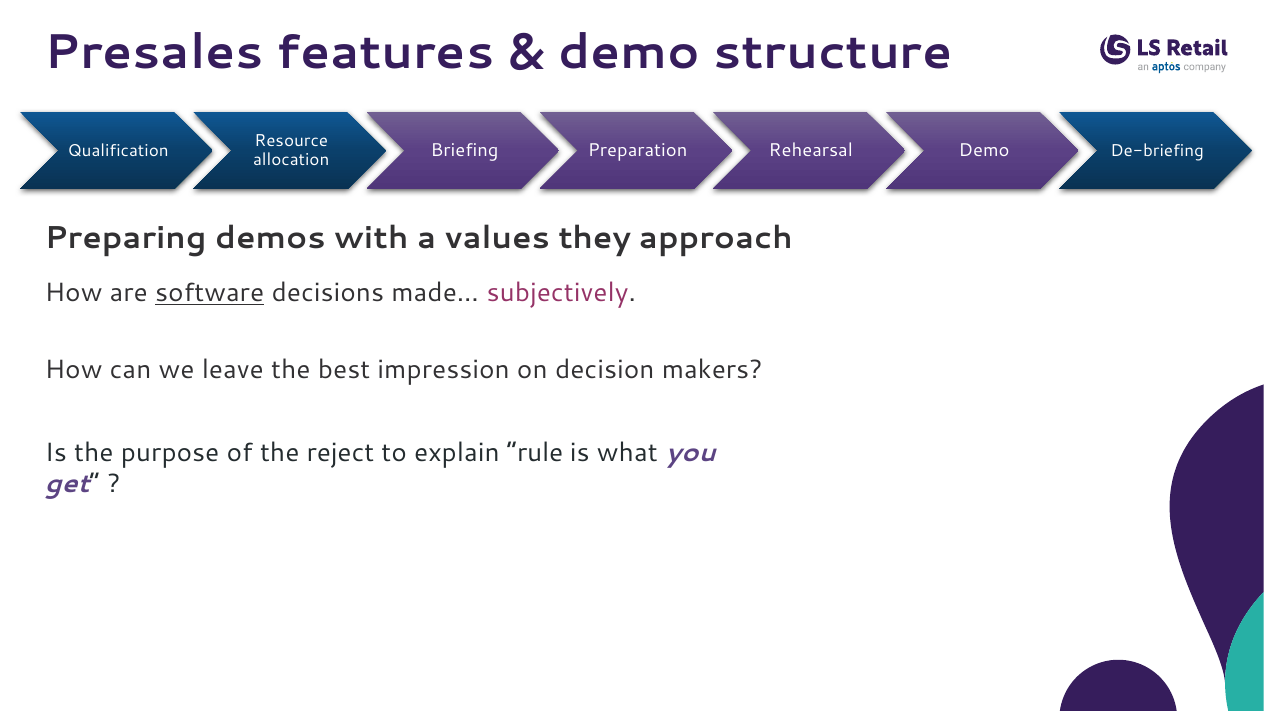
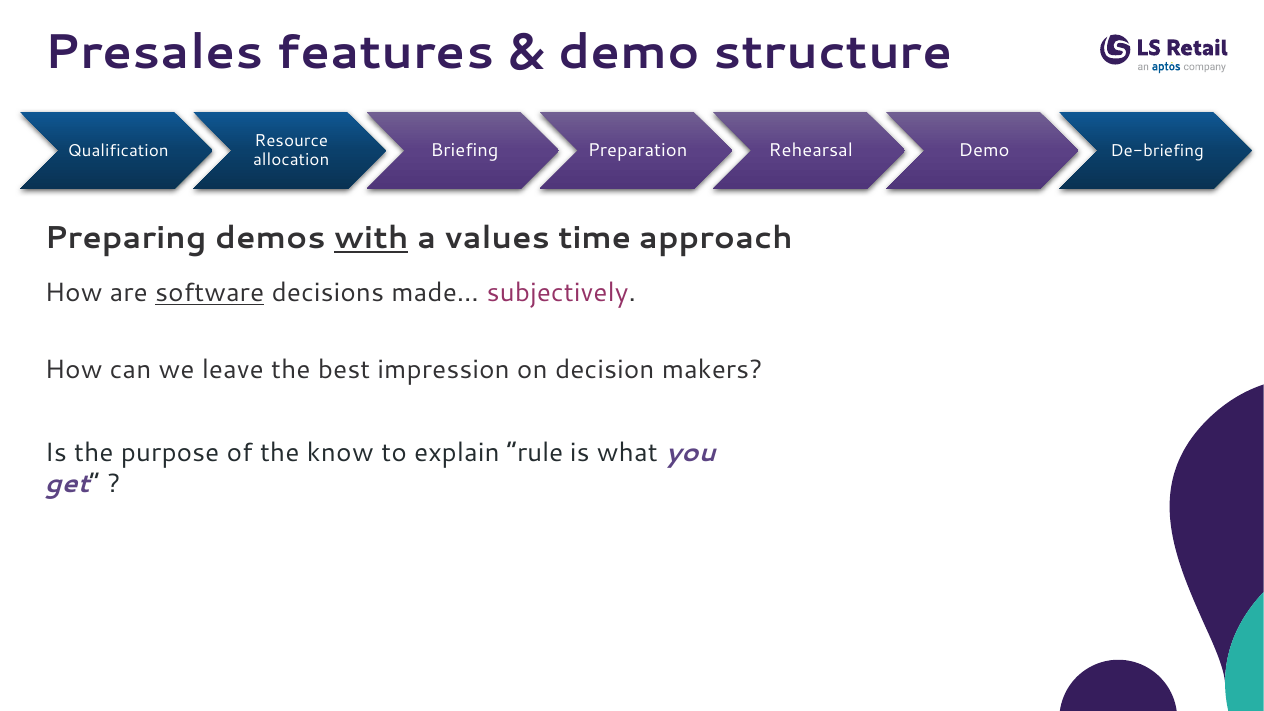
with underline: none -> present (371, 238)
they: they -> time (595, 238)
reject: reject -> know (340, 453)
